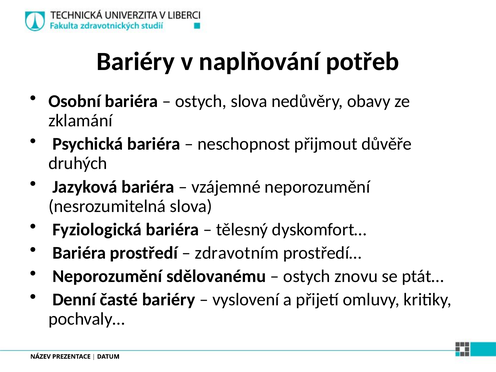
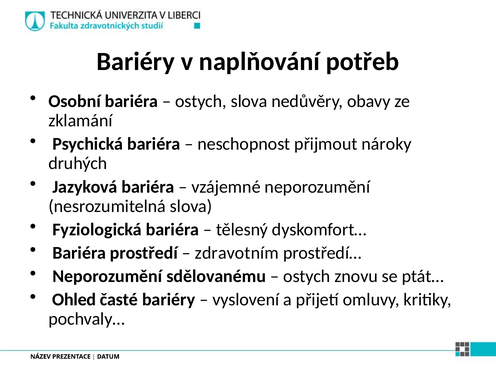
důvěře: důvěře -> nároky (387, 144)
Denní: Denní -> Ohled (74, 300)
